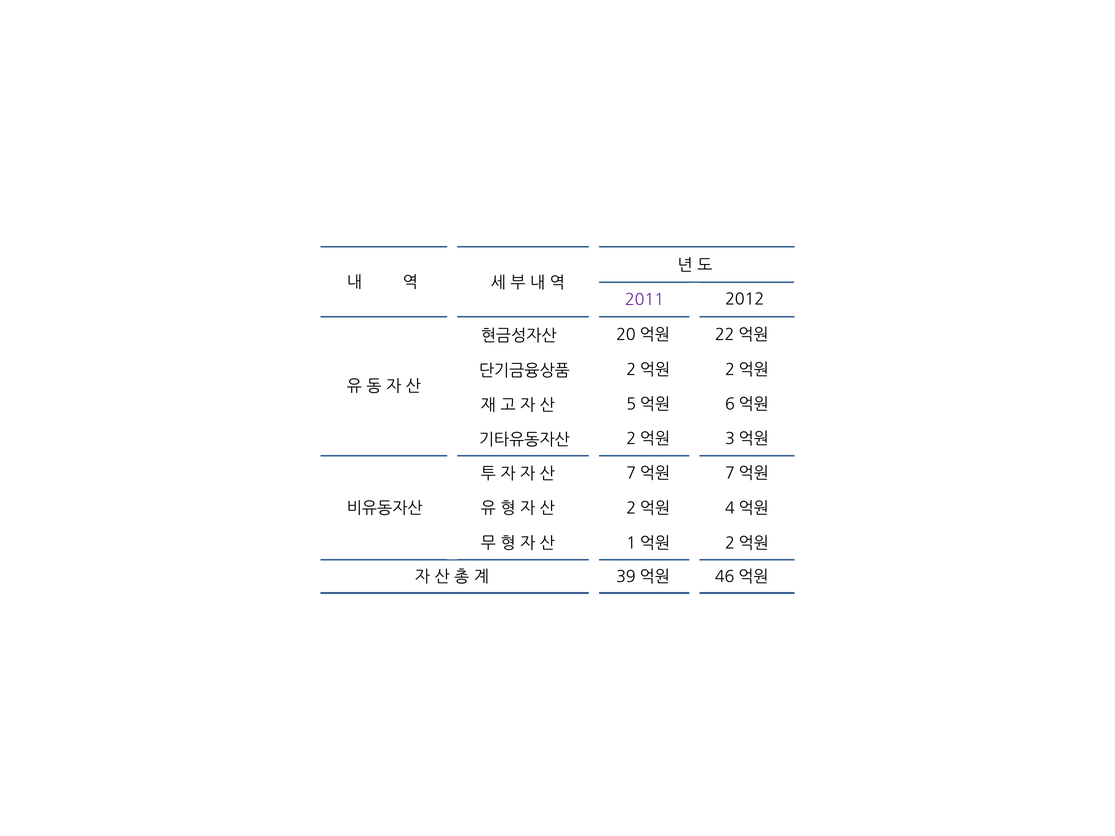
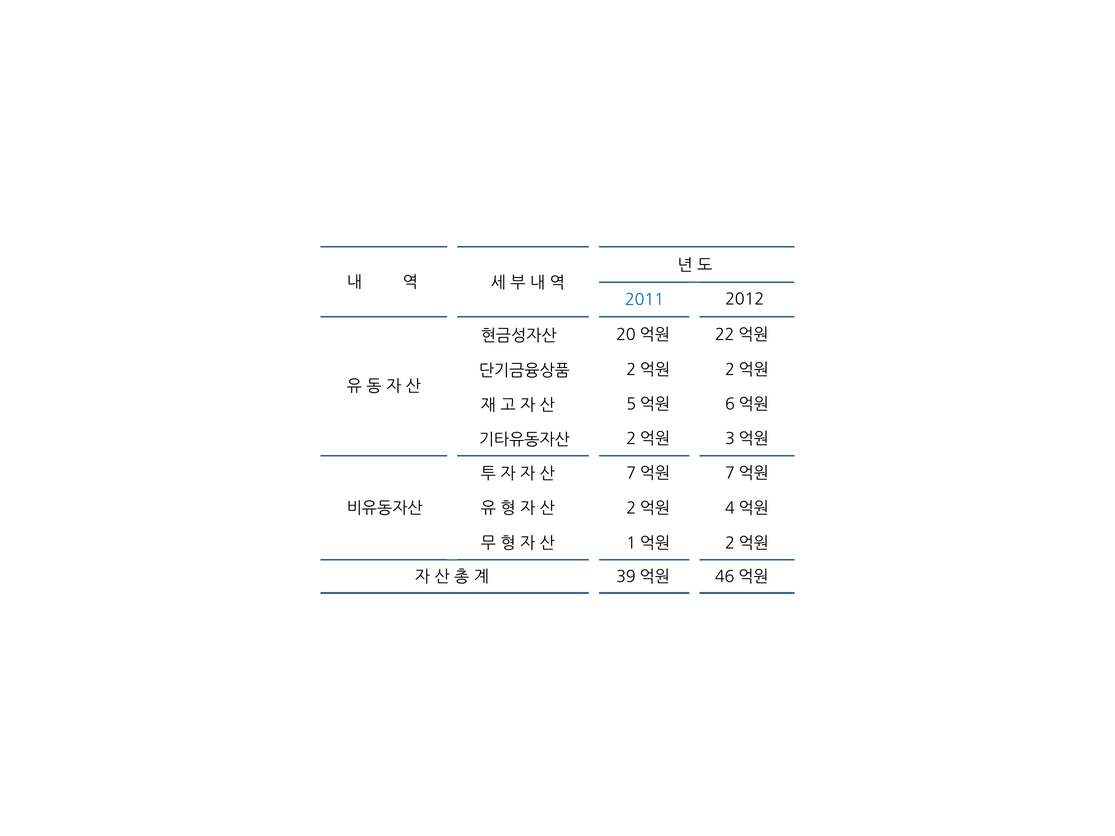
2011 colour: purple -> blue (645, 300)
